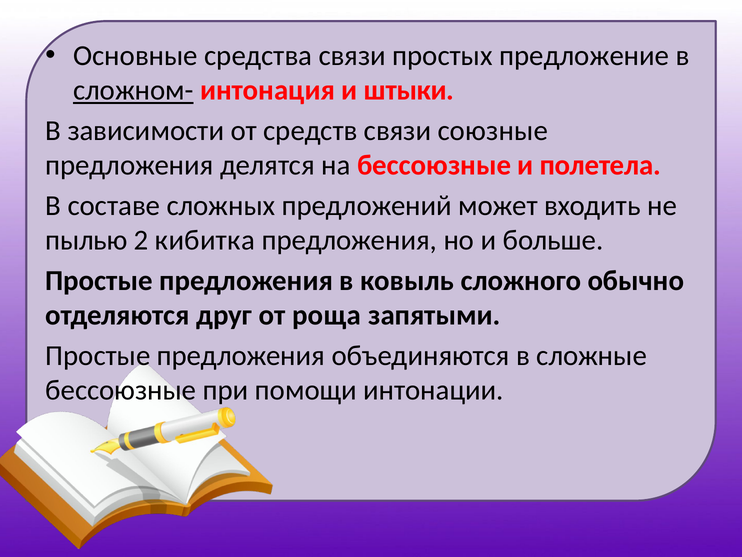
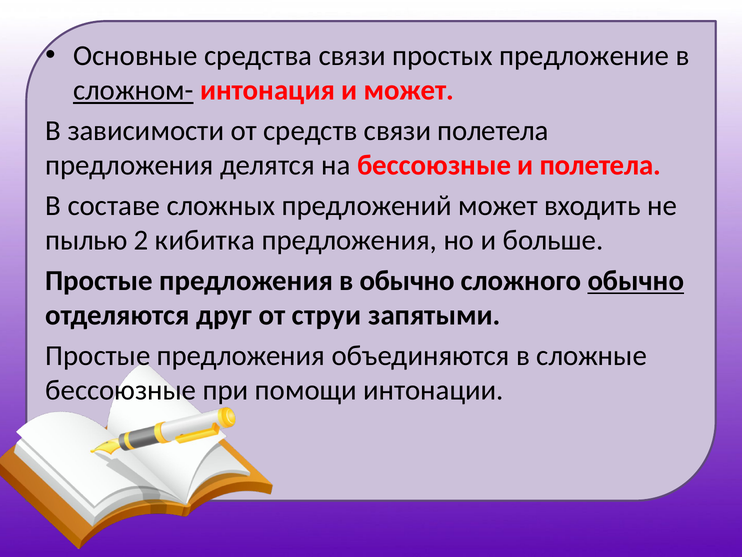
и штыки: штыки -> может (409, 90)
связи союзные: союзные -> полетела (493, 131)
в ковыль: ковыль -> обычно (407, 281)
обычно underline: none -> present (636, 281)
роща: роща -> струи (327, 315)
